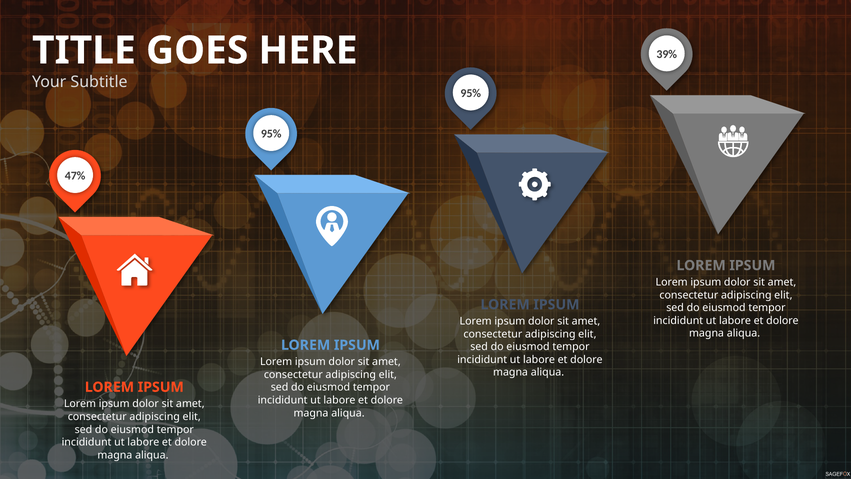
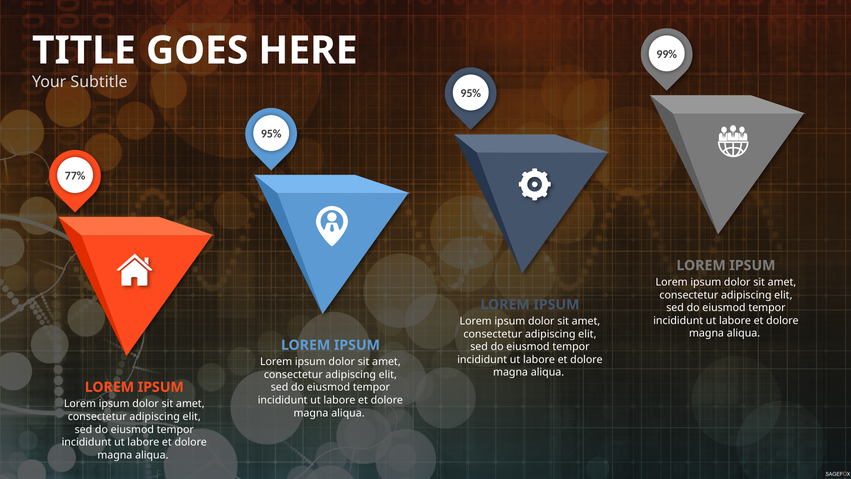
39%: 39% -> 99% (667, 54)
47%: 47% -> 77% (75, 176)
